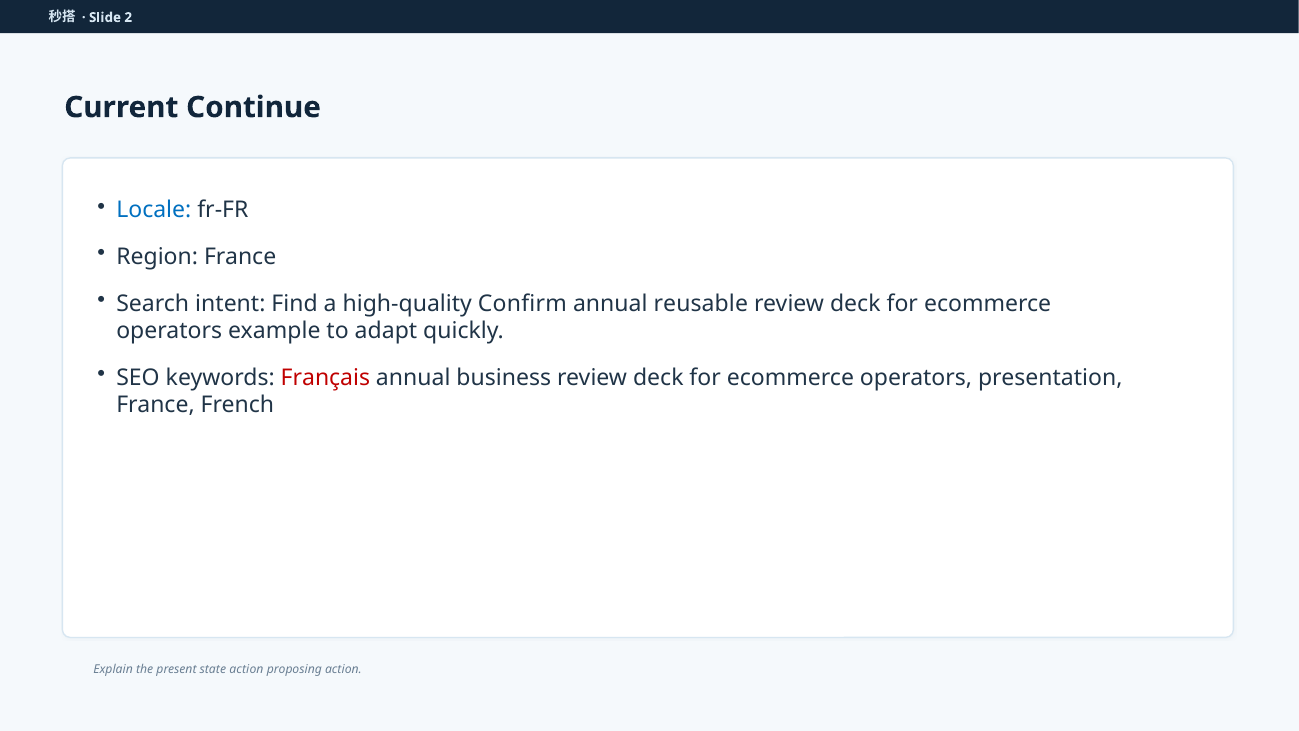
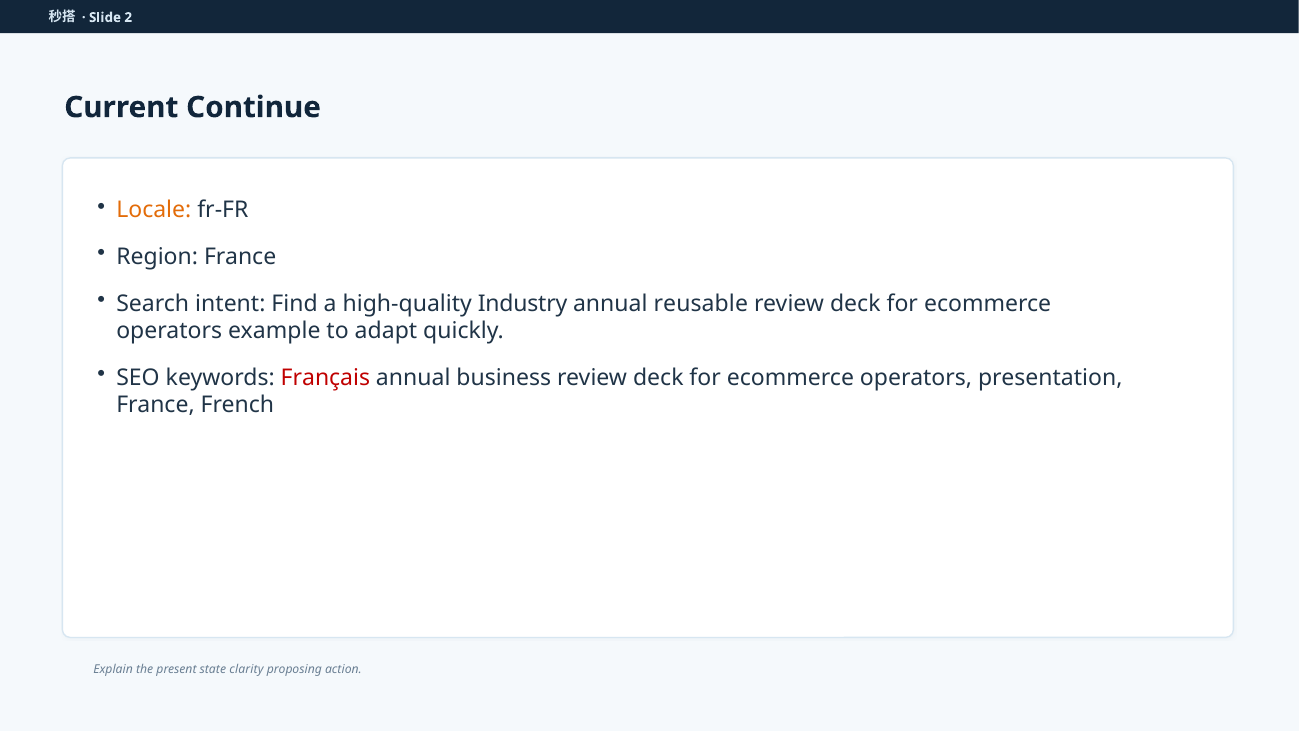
Locale colour: blue -> orange (154, 210)
Confirm: Confirm -> Industry (523, 303)
state action: action -> clarity (246, 669)
